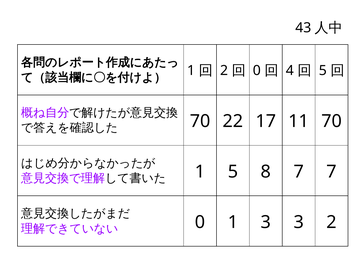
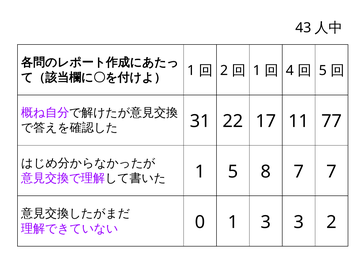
0: 0 -> 1 (257, 71)
70: 70 -> 31 (200, 121)
11 70: 70 -> 77 (332, 121)
